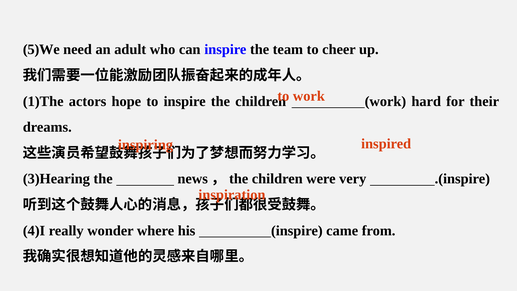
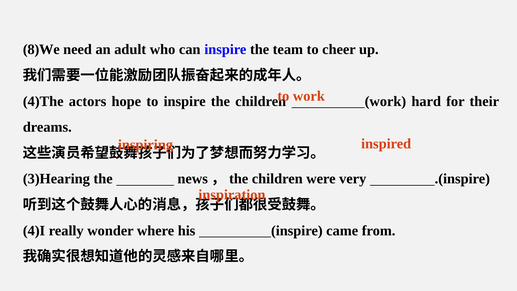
5)We: 5)We -> 8)We (41, 50)
1)The: 1)The -> 4)The (43, 101)
